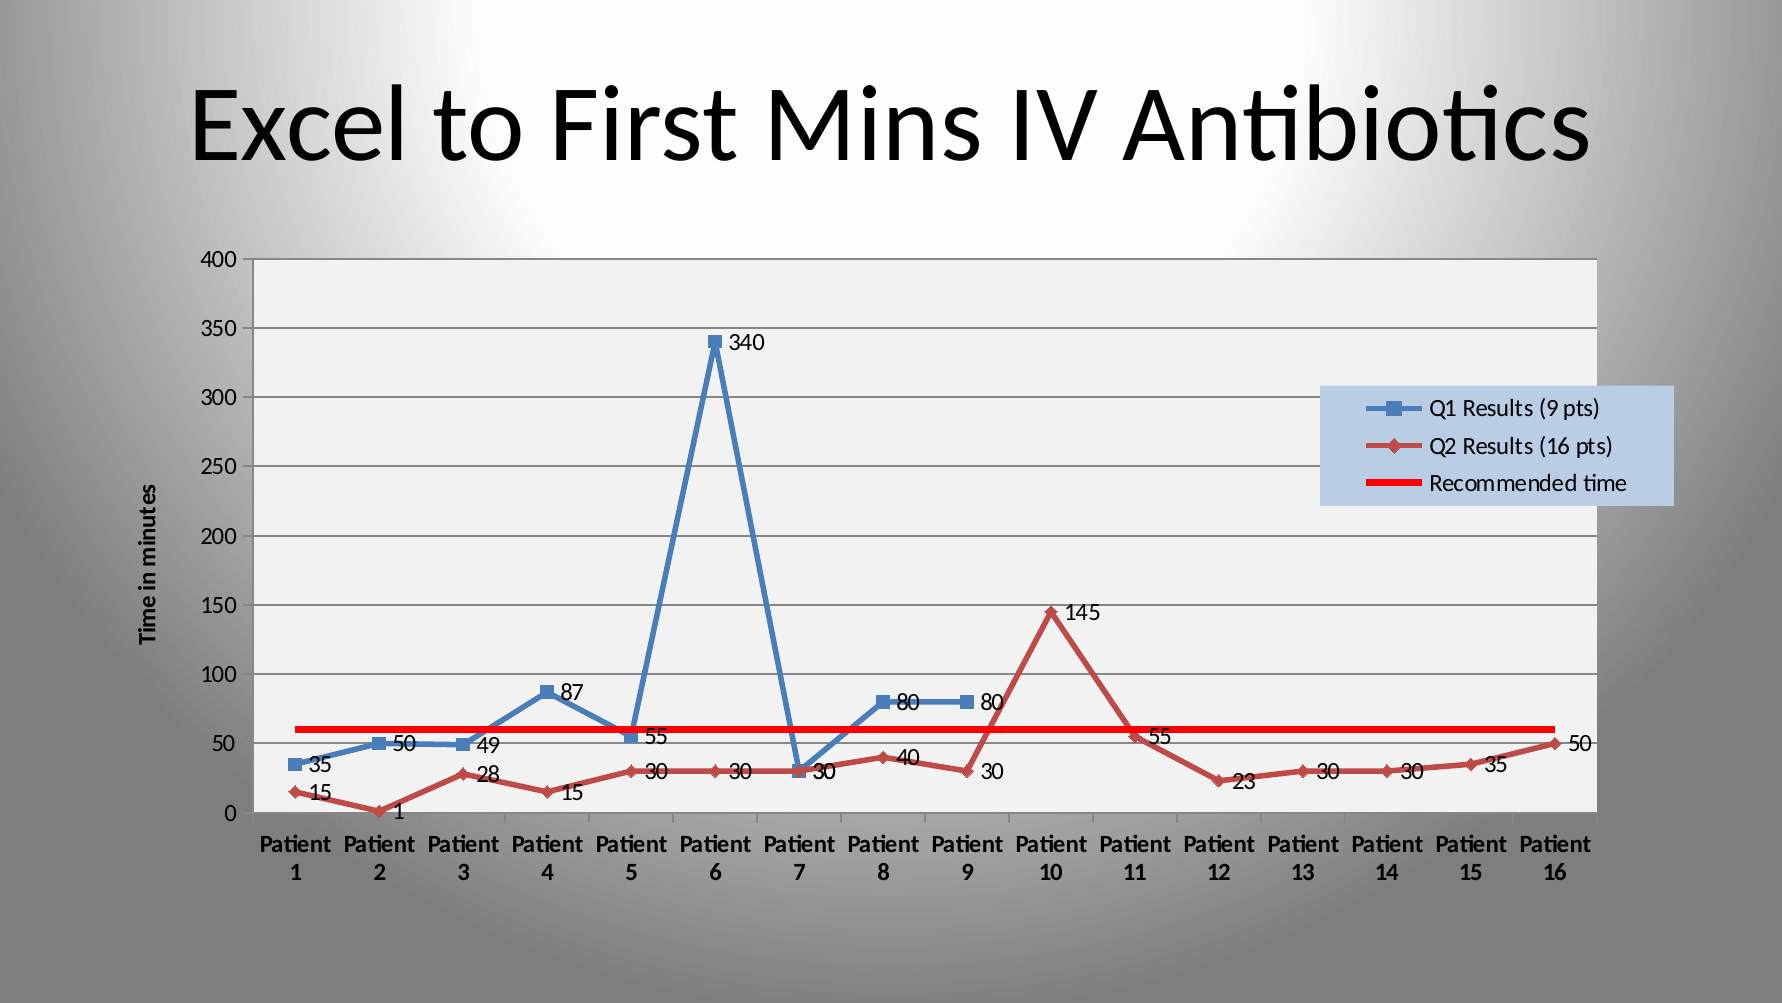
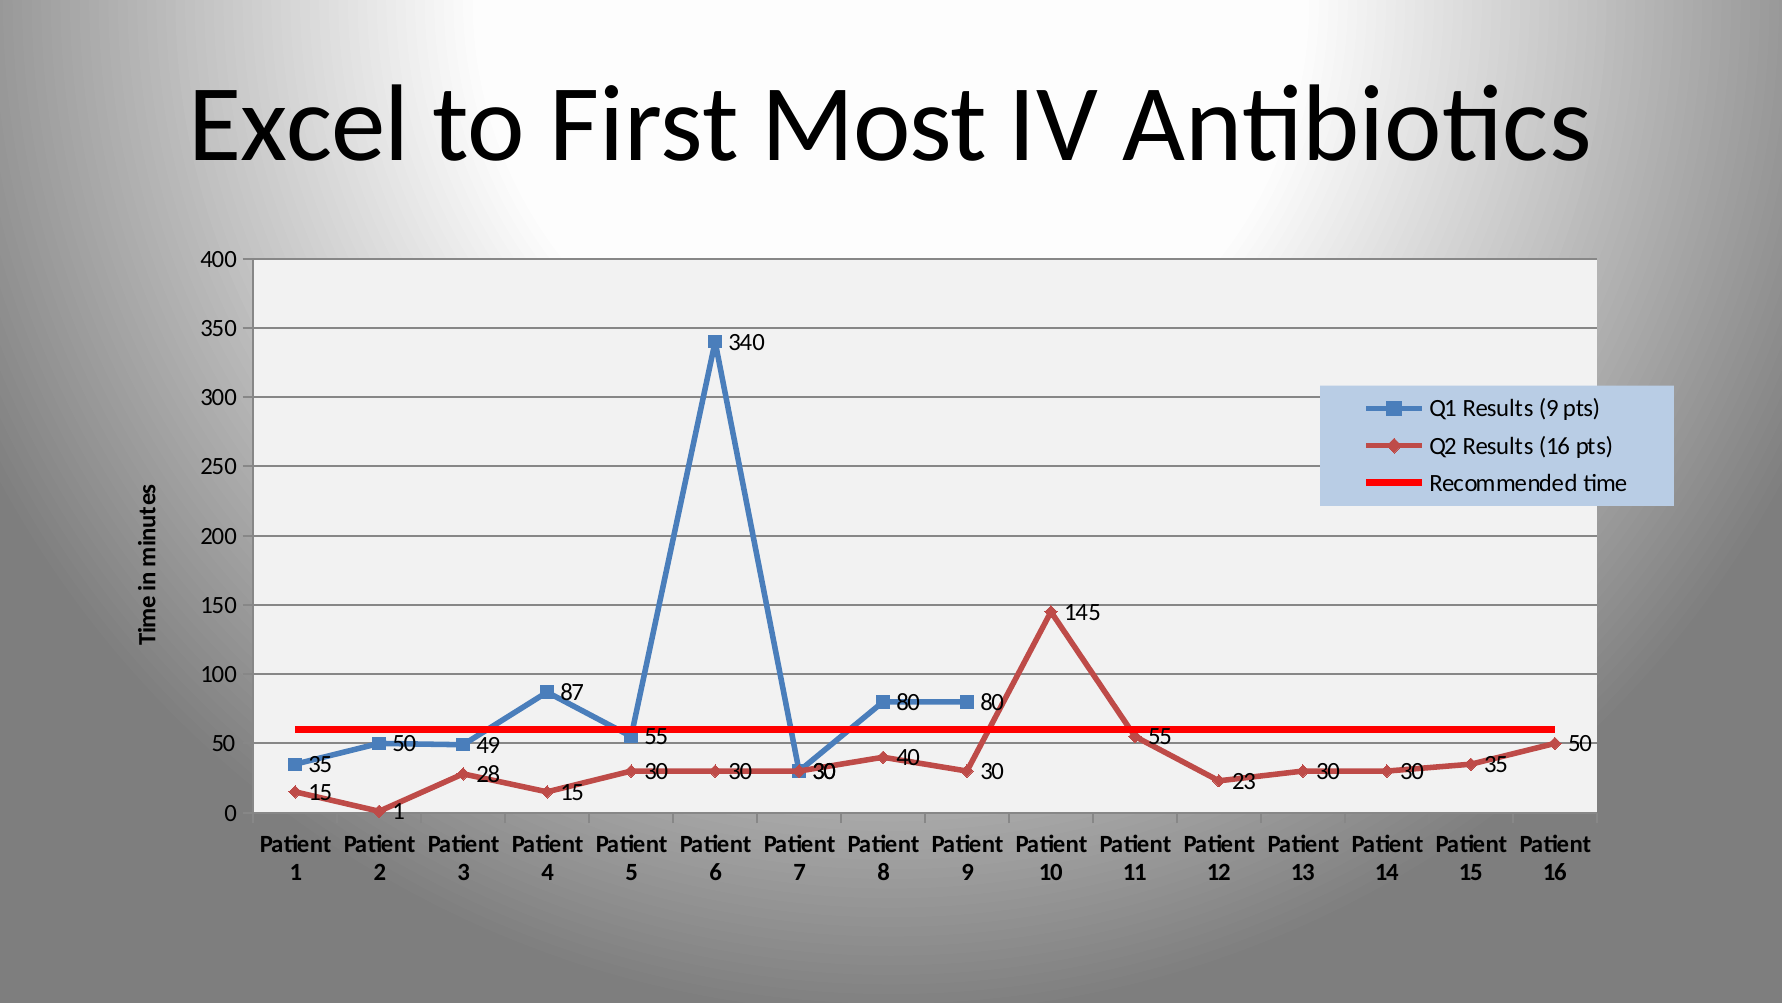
Mins: Mins -> Most (874, 125)
